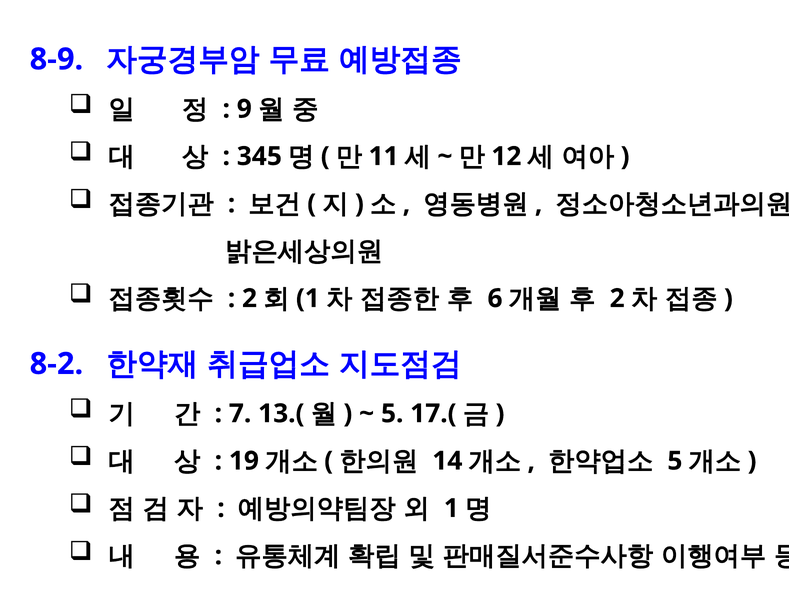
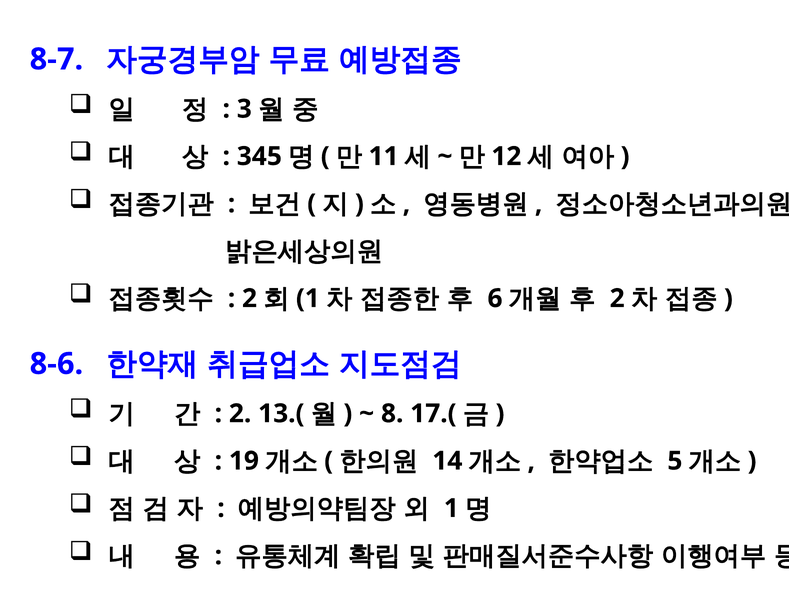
8-9: 8-9 -> 8-7 (56, 59)
9: 9 -> 3 (244, 109)
8-2: 8-2 -> 8-6 (56, 364)
7: 7 -> 2 (240, 413)
5: 5 -> 8 (392, 413)
